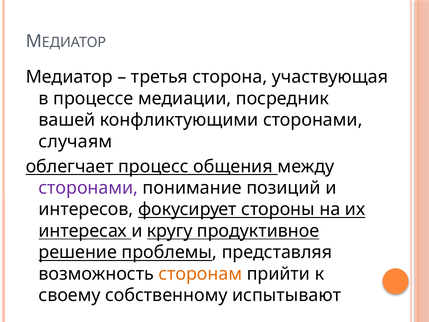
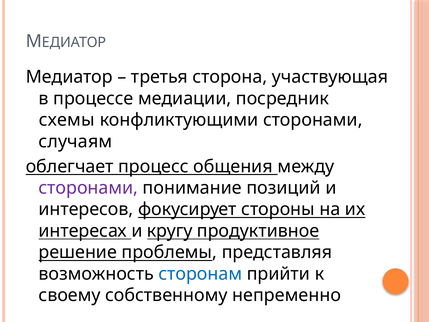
вашей: вашей -> схемы (67, 120)
сторонам colour: orange -> blue (200, 274)
испытывают: испытывают -> непременно (287, 295)
